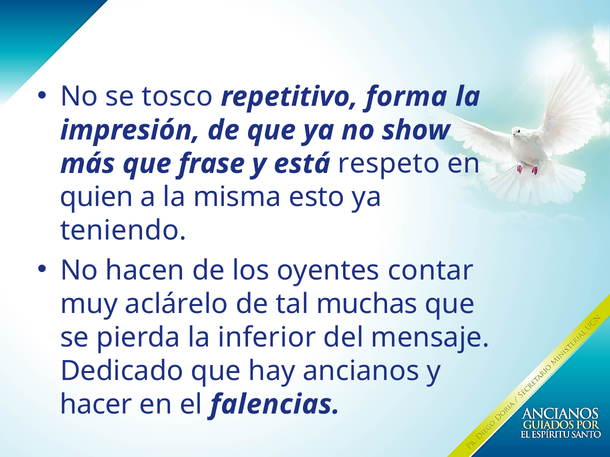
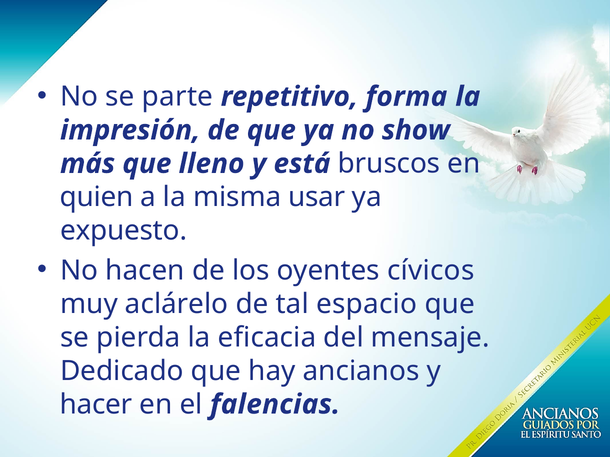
tosco: tosco -> parte (177, 97)
frase: frase -> lleno (212, 164)
respeto: respeto -> bruscos (389, 164)
esto: esto -> usar (317, 197)
teniendo: teniendo -> expuesto (124, 231)
contar: contar -> cívicos (431, 271)
muchas: muchas -> espacio (367, 304)
inferior: inferior -> eficacia (267, 338)
